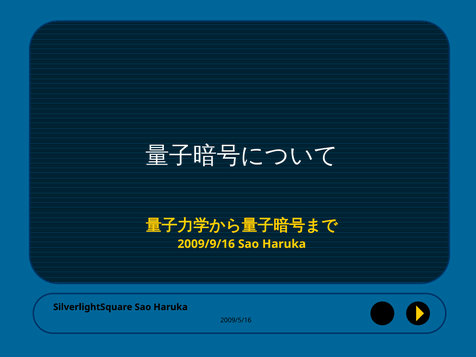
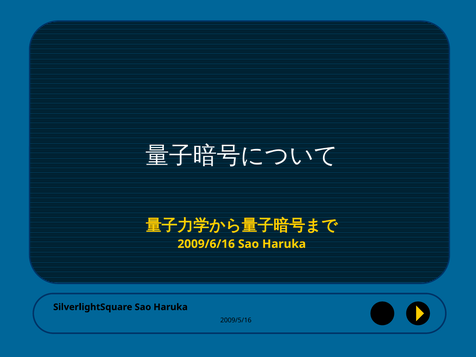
2009/9/16: 2009/9/16 -> 2009/6/16 (206, 244)
